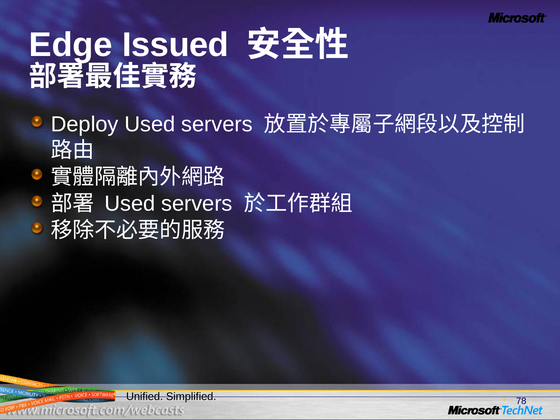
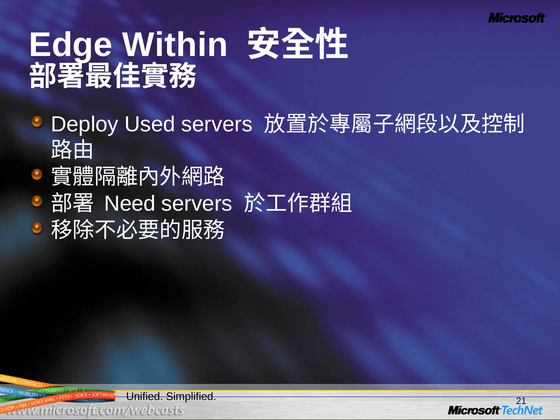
Issued: Issued -> Within (175, 45)
Used: Used -> Need (130, 204)
78: 78 -> 21 (521, 401)
